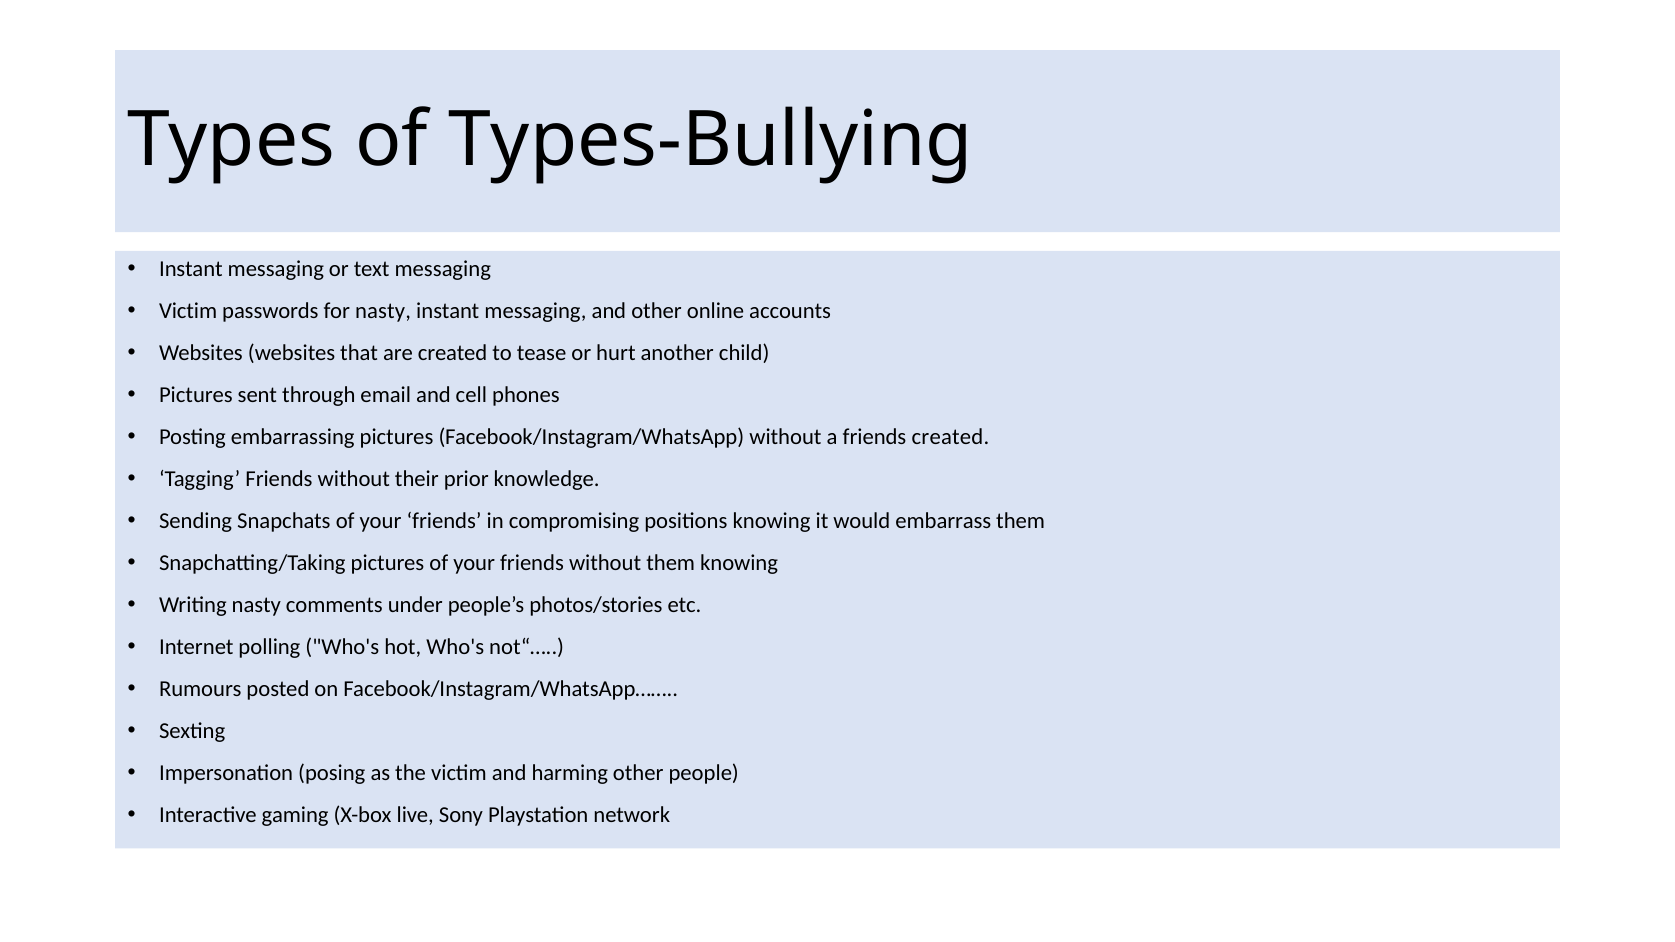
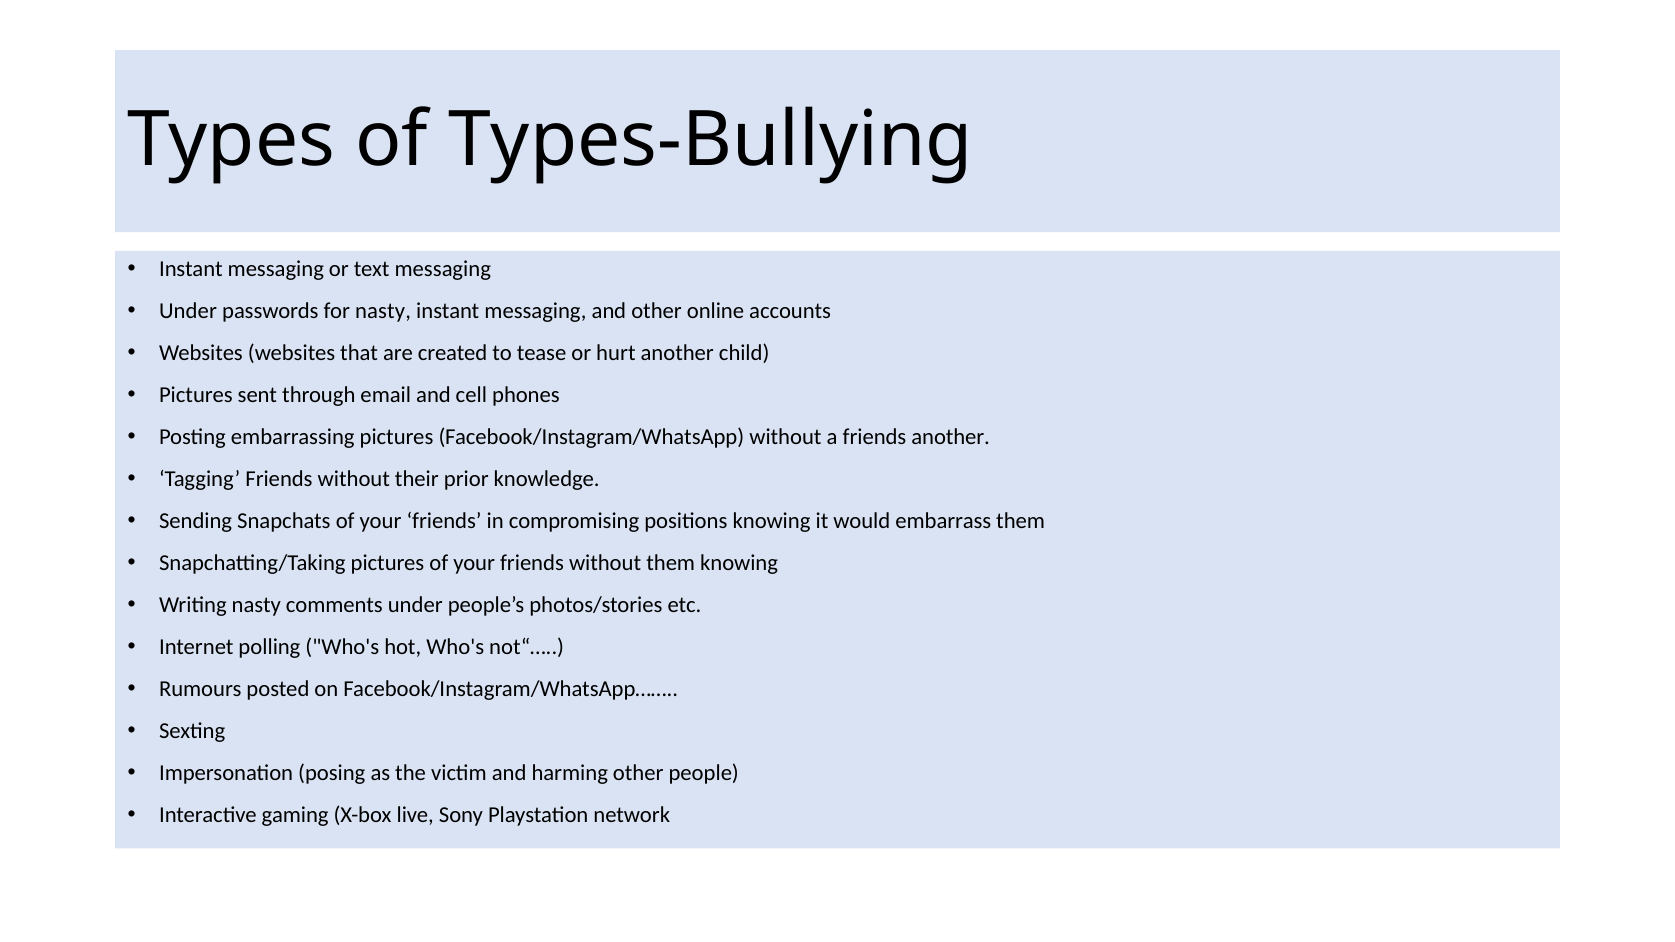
Victim: Victim -> Under (188, 311)
friends created: created -> another (951, 437)
